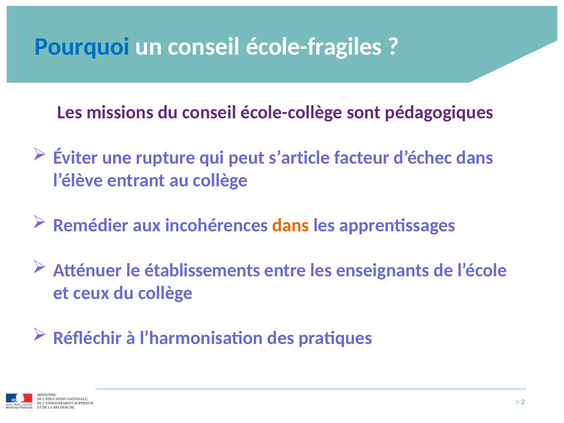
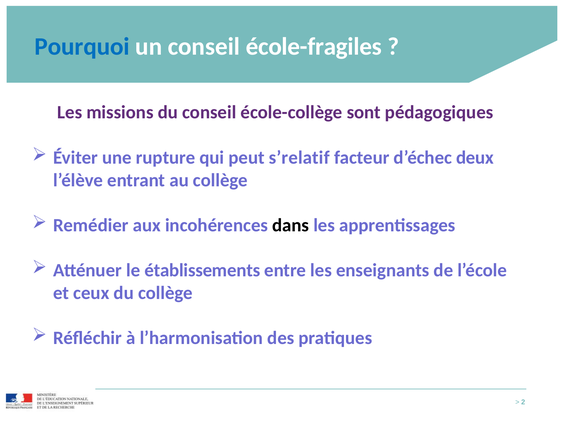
s’article: s’article -> s’relatif (299, 158)
d’échec dans: dans -> deux (475, 158)
dans colour: orange -> black (291, 225)
